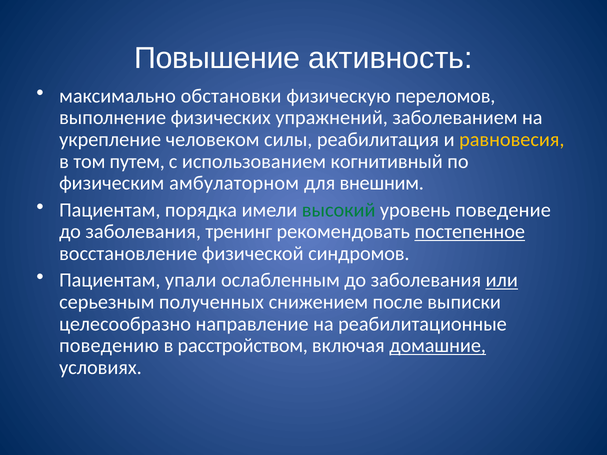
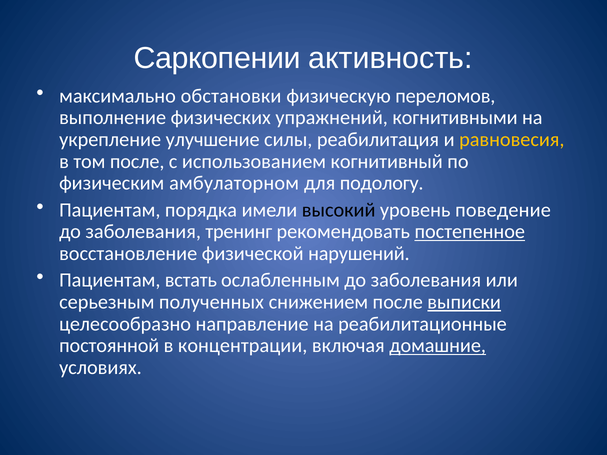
Повышение: Повышение -> Саркопении (217, 58)
заболеванием: заболеванием -> когнитивными (455, 118)
человеком: человеком -> улучшение (213, 140)
том путем: путем -> после (137, 162)
внешним: внешним -> подологу (382, 183)
высокий colour: green -> black (339, 210)
синдромов: синдромов -> нарушений (359, 254)
упали: упали -> встать (191, 280)
или underline: present -> none (502, 280)
выписки underline: none -> present (464, 302)
поведению: поведению -> постоянной (109, 346)
расстройством: расстройством -> концентрации (243, 346)
